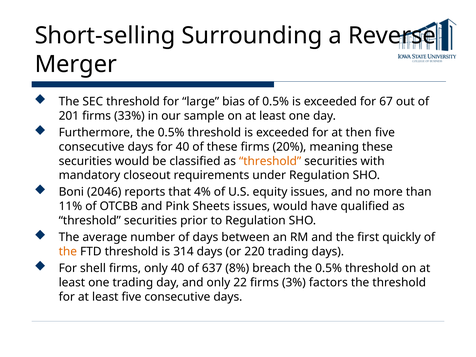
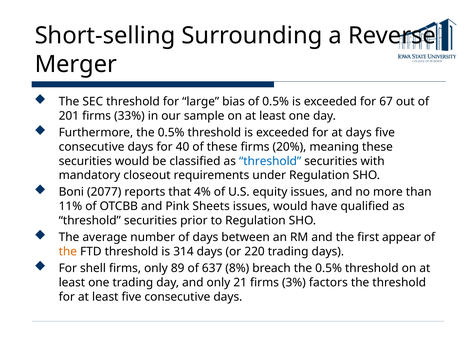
at then: then -> days (359, 133)
threshold colour: orange -> blue (270, 161)
2046: 2046 -> 2077 (104, 192)
quickly: quickly -> appear (402, 237)
only 40: 40 -> 89 (178, 268)
22: 22 -> 21 (240, 282)
